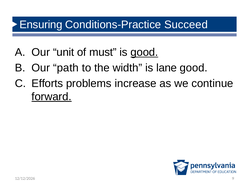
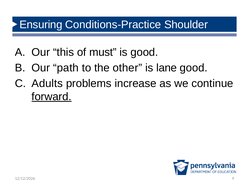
Succeed: Succeed -> Shoulder (186, 25)
unit: unit -> this (64, 52)
good underline: present -> none (144, 52)
width: width -> other (127, 68)
Efforts: Efforts -> Adults (47, 83)
